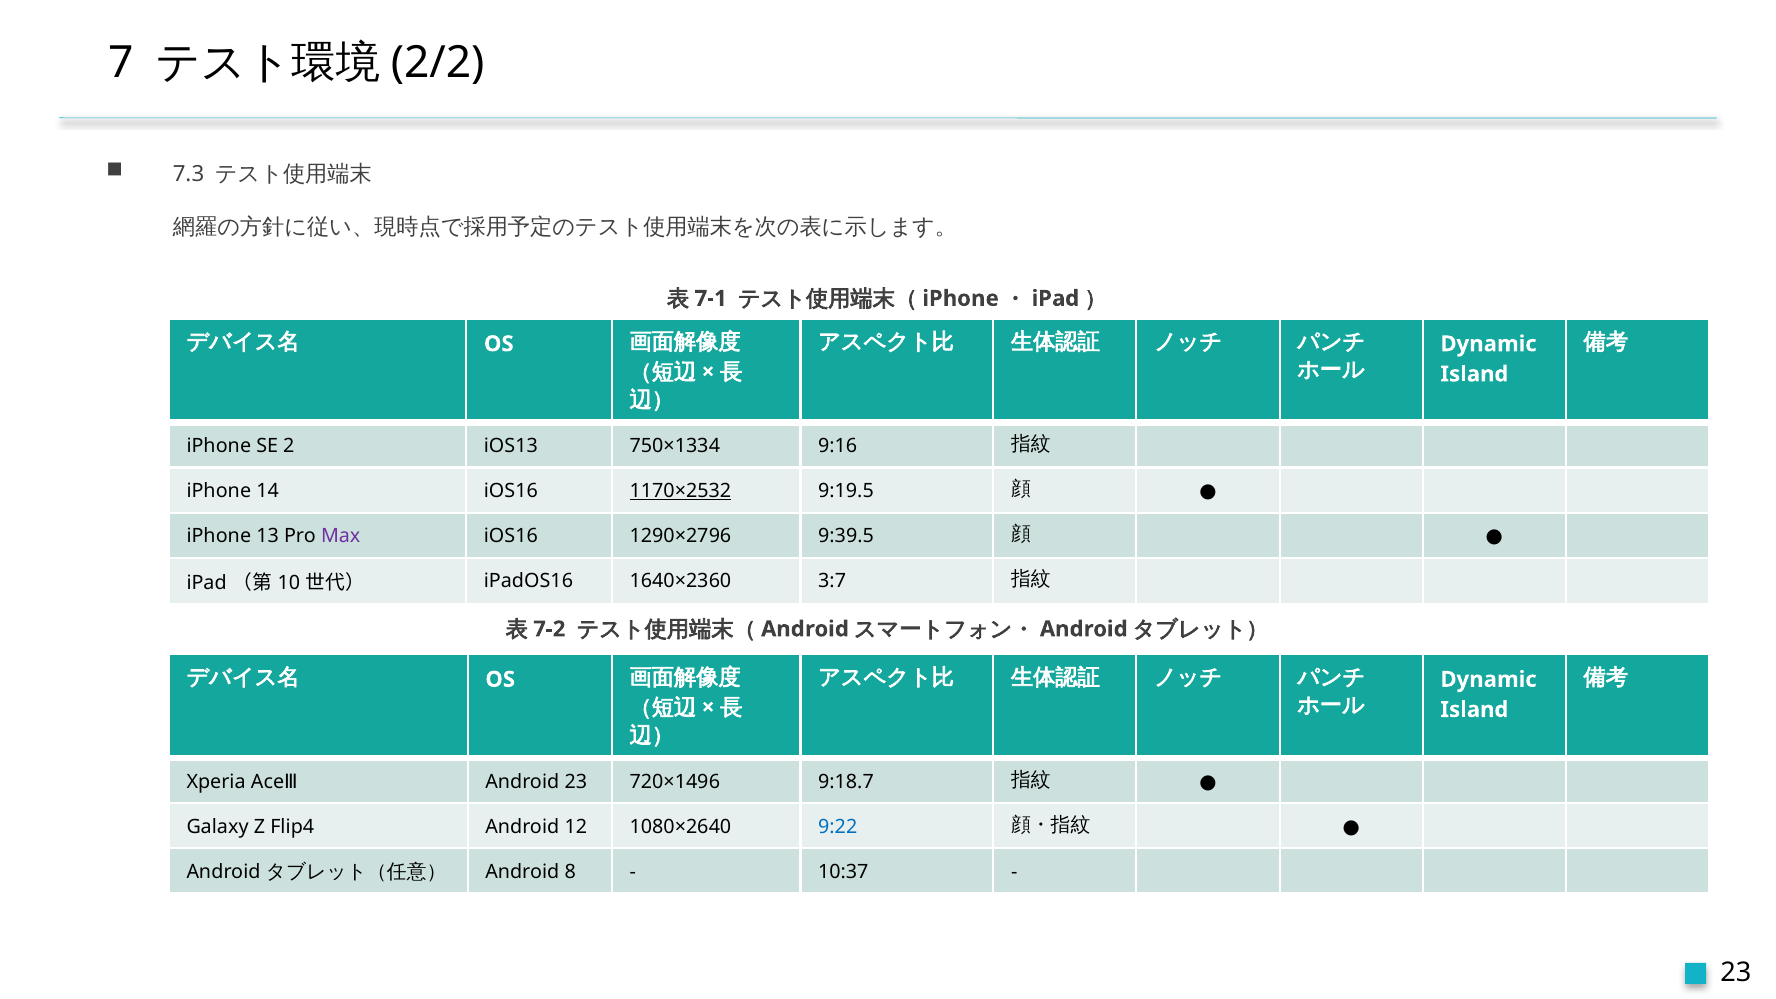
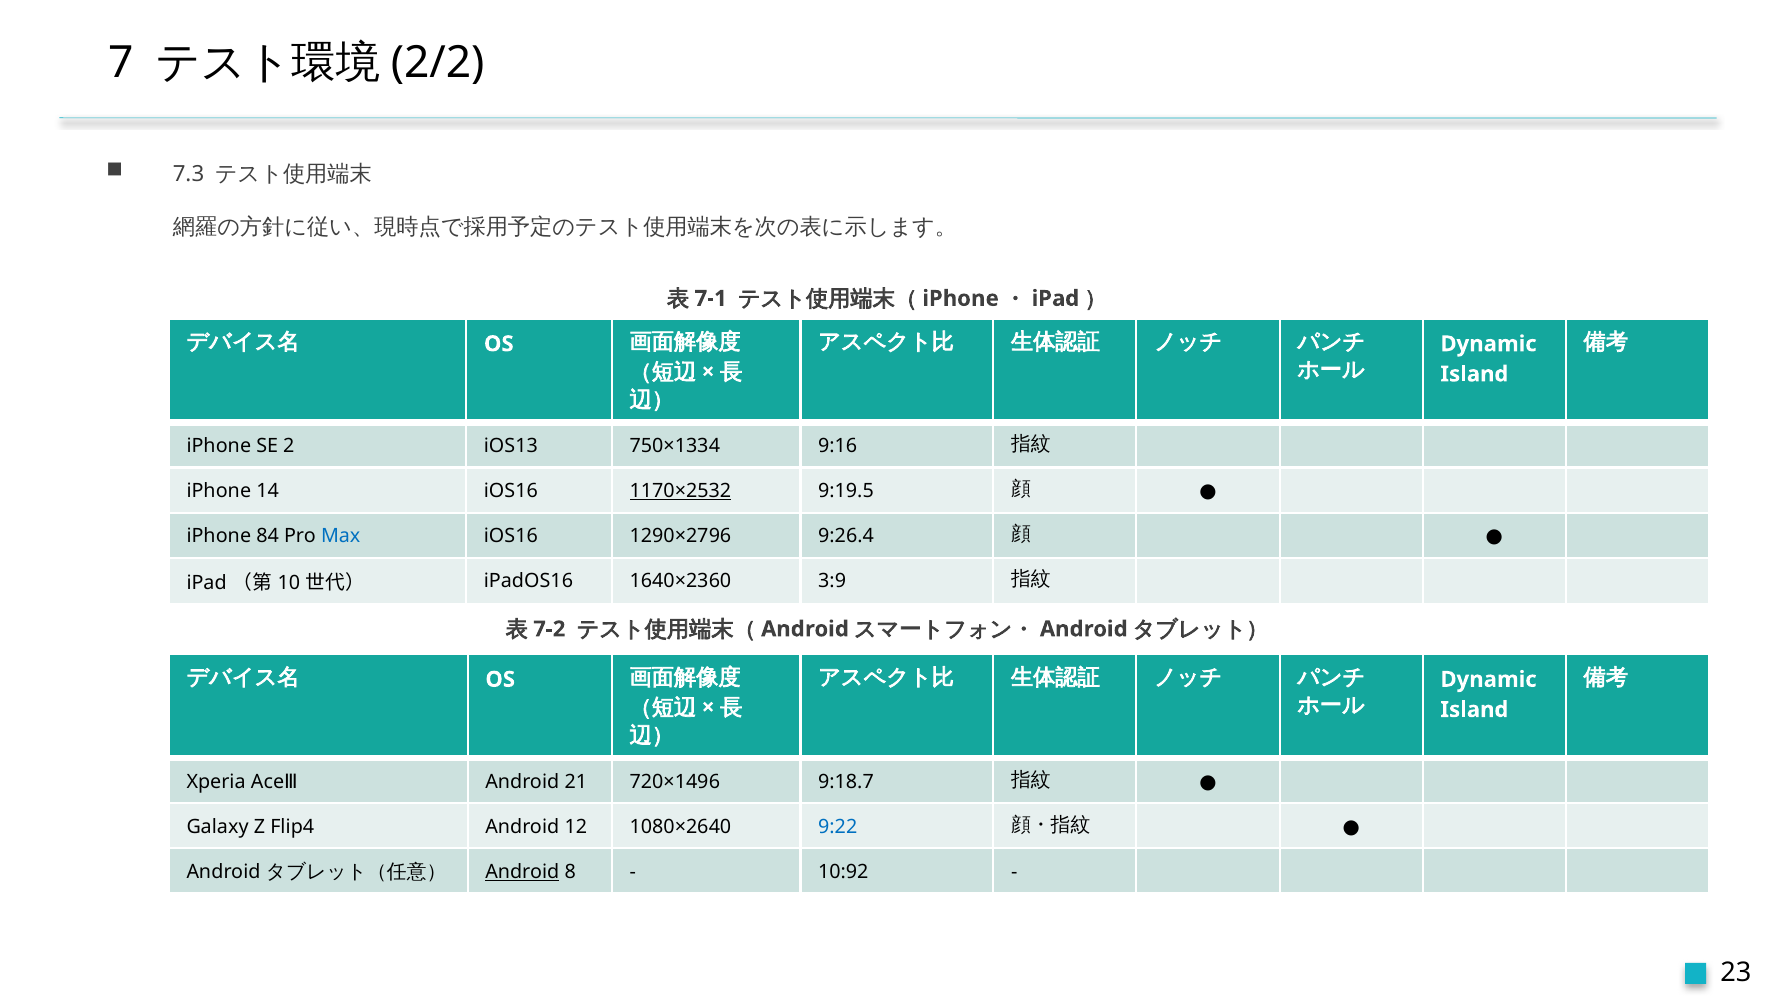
13: 13 -> 84 (268, 536)
Max colour: purple -> blue (341, 536)
9:39.5: 9:39.5 -> 9:26.4 (846, 536)
3:7: 3:7 -> 3:9 (832, 581)
Android 23: 23 -> 21 (576, 782)
Android underline: none -> present (522, 872)
10:37: 10:37 -> 10:92 (843, 872)
